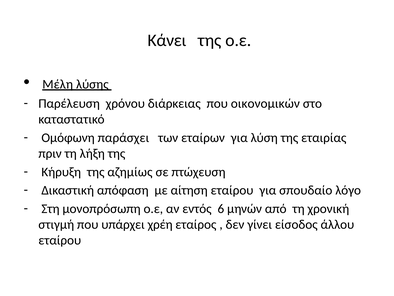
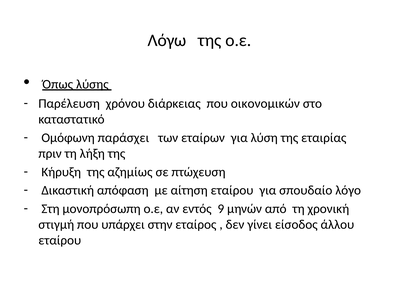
Κάνει: Κάνει -> Λόγω (167, 40)
Μέλη: Μέλη -> Όπως (58, 84)
6: 6 -> 9 (221, 208)
χρέη: χρέη -> στην (160, 224)
